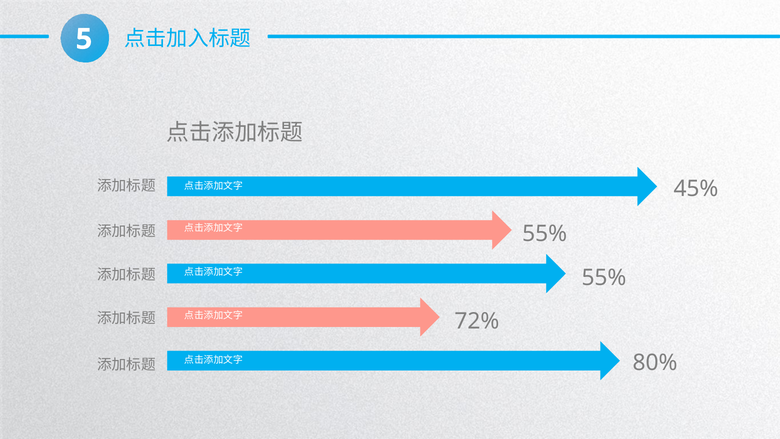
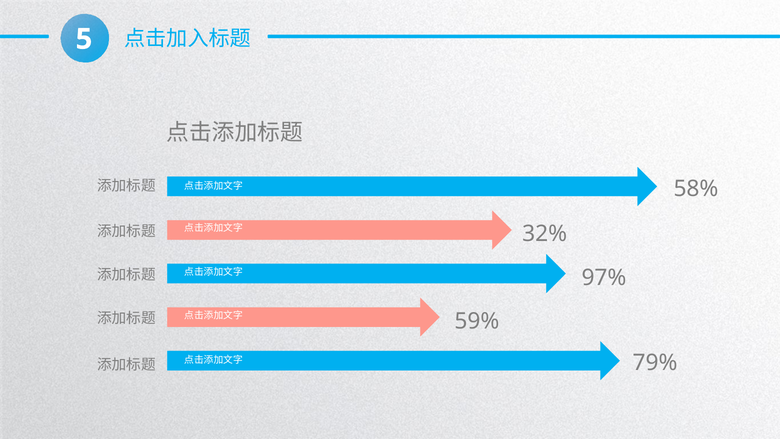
45%: 45% -> 58% (696, 189)
55%: 55% -> 32% (545, 234)
55%: 55% -> 97% (604, 277)
72%: 72% -> 59% (477, 321)
80%: 80% -> 79% (655, 363)
